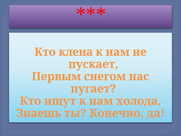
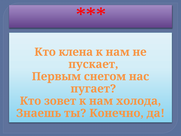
ищут: ищут -> зовет (60, 101)
